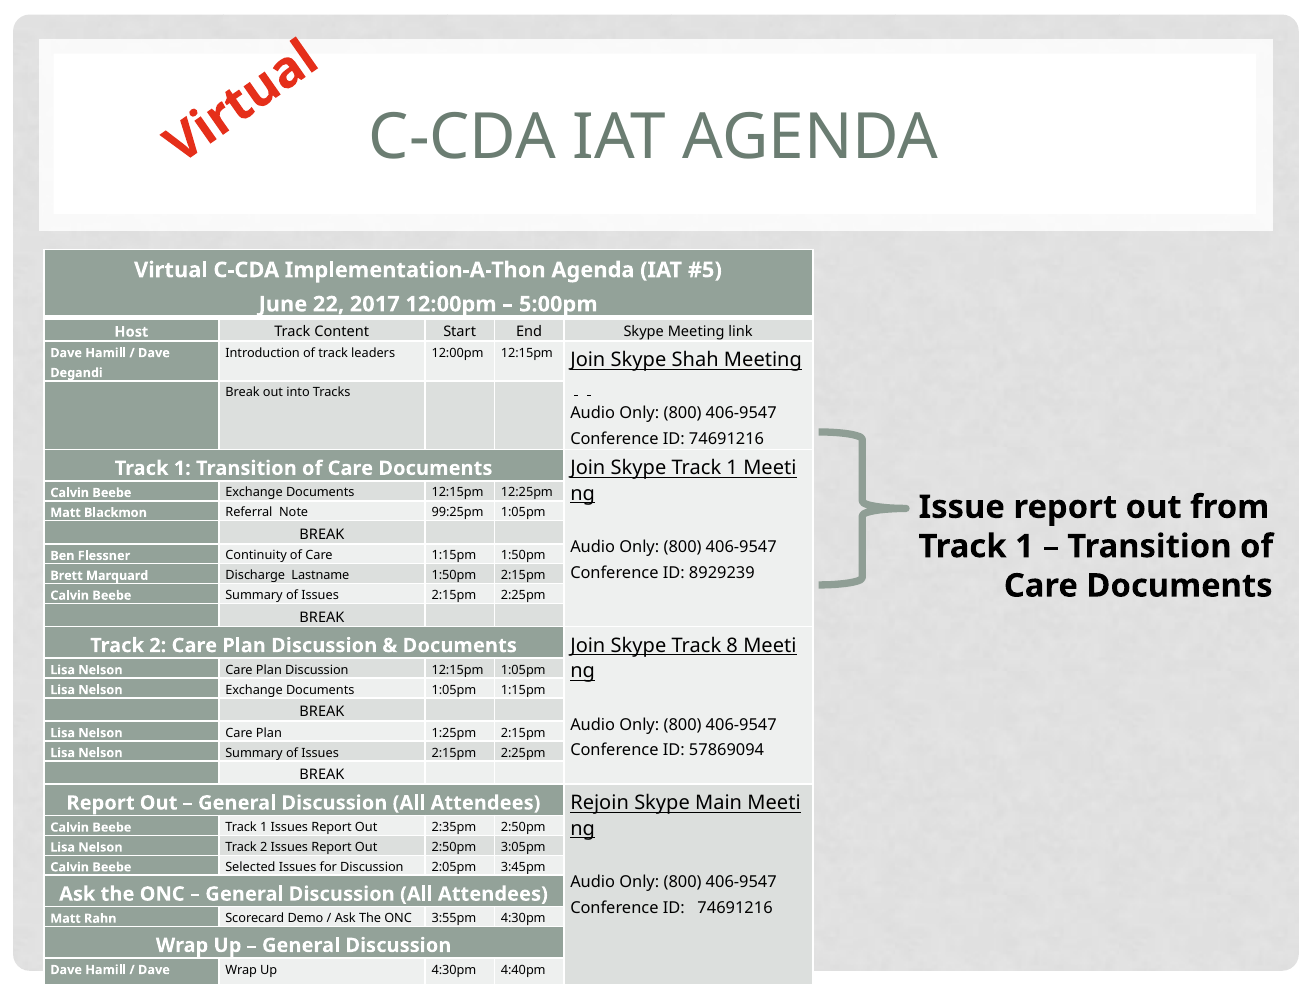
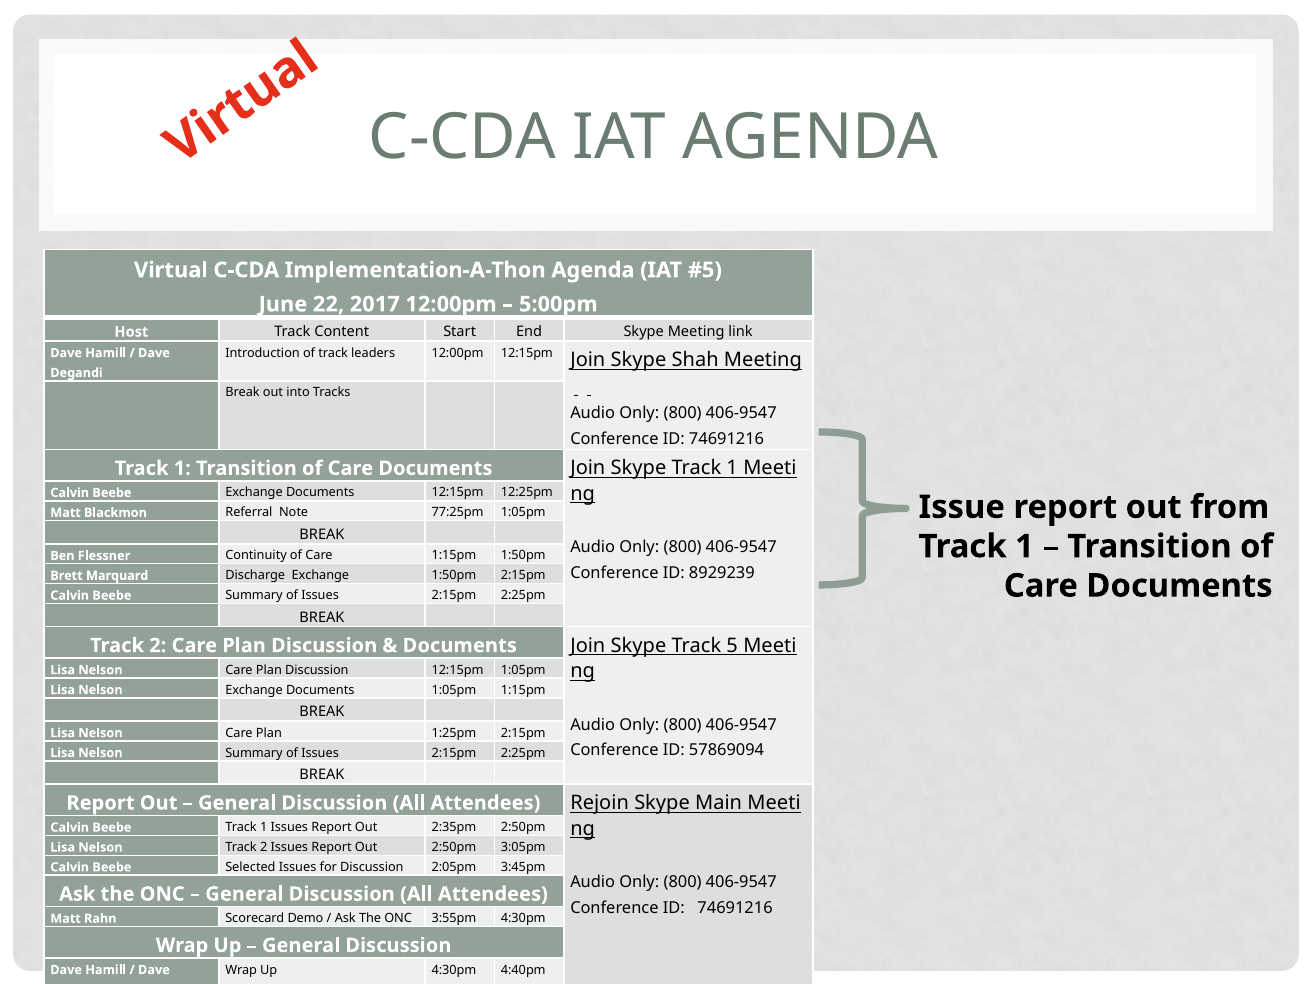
99:25pm: 99:25pm -> 77:25pm (458, 513)
Discharge Lastname: Lastname -> Exchange (320, 576)
8: 8 -> 5 (732, 646)
